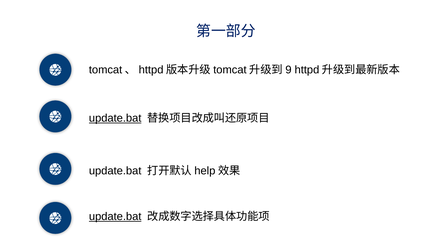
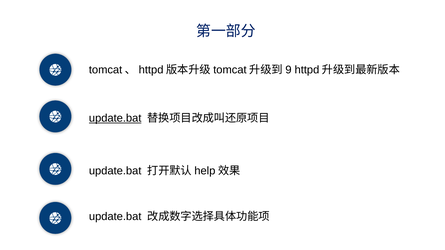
update.bat underline: present -> none (115, 217)
